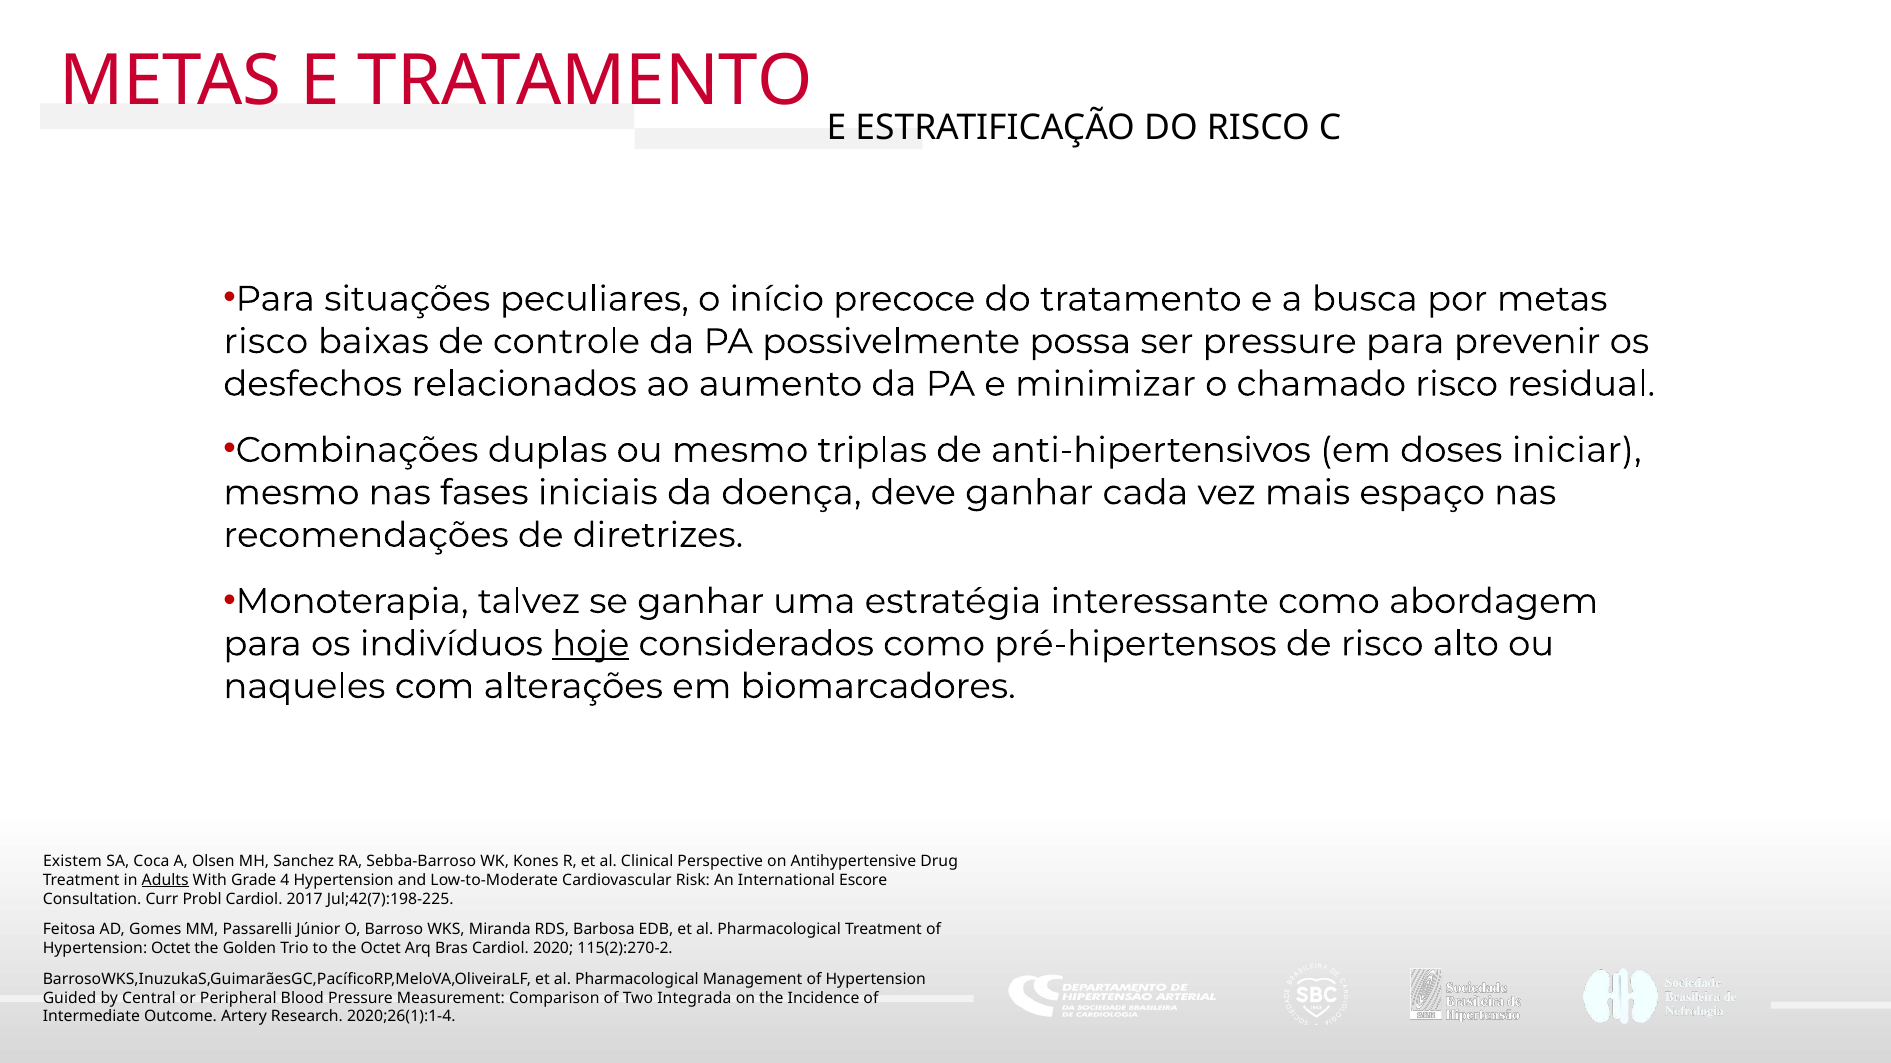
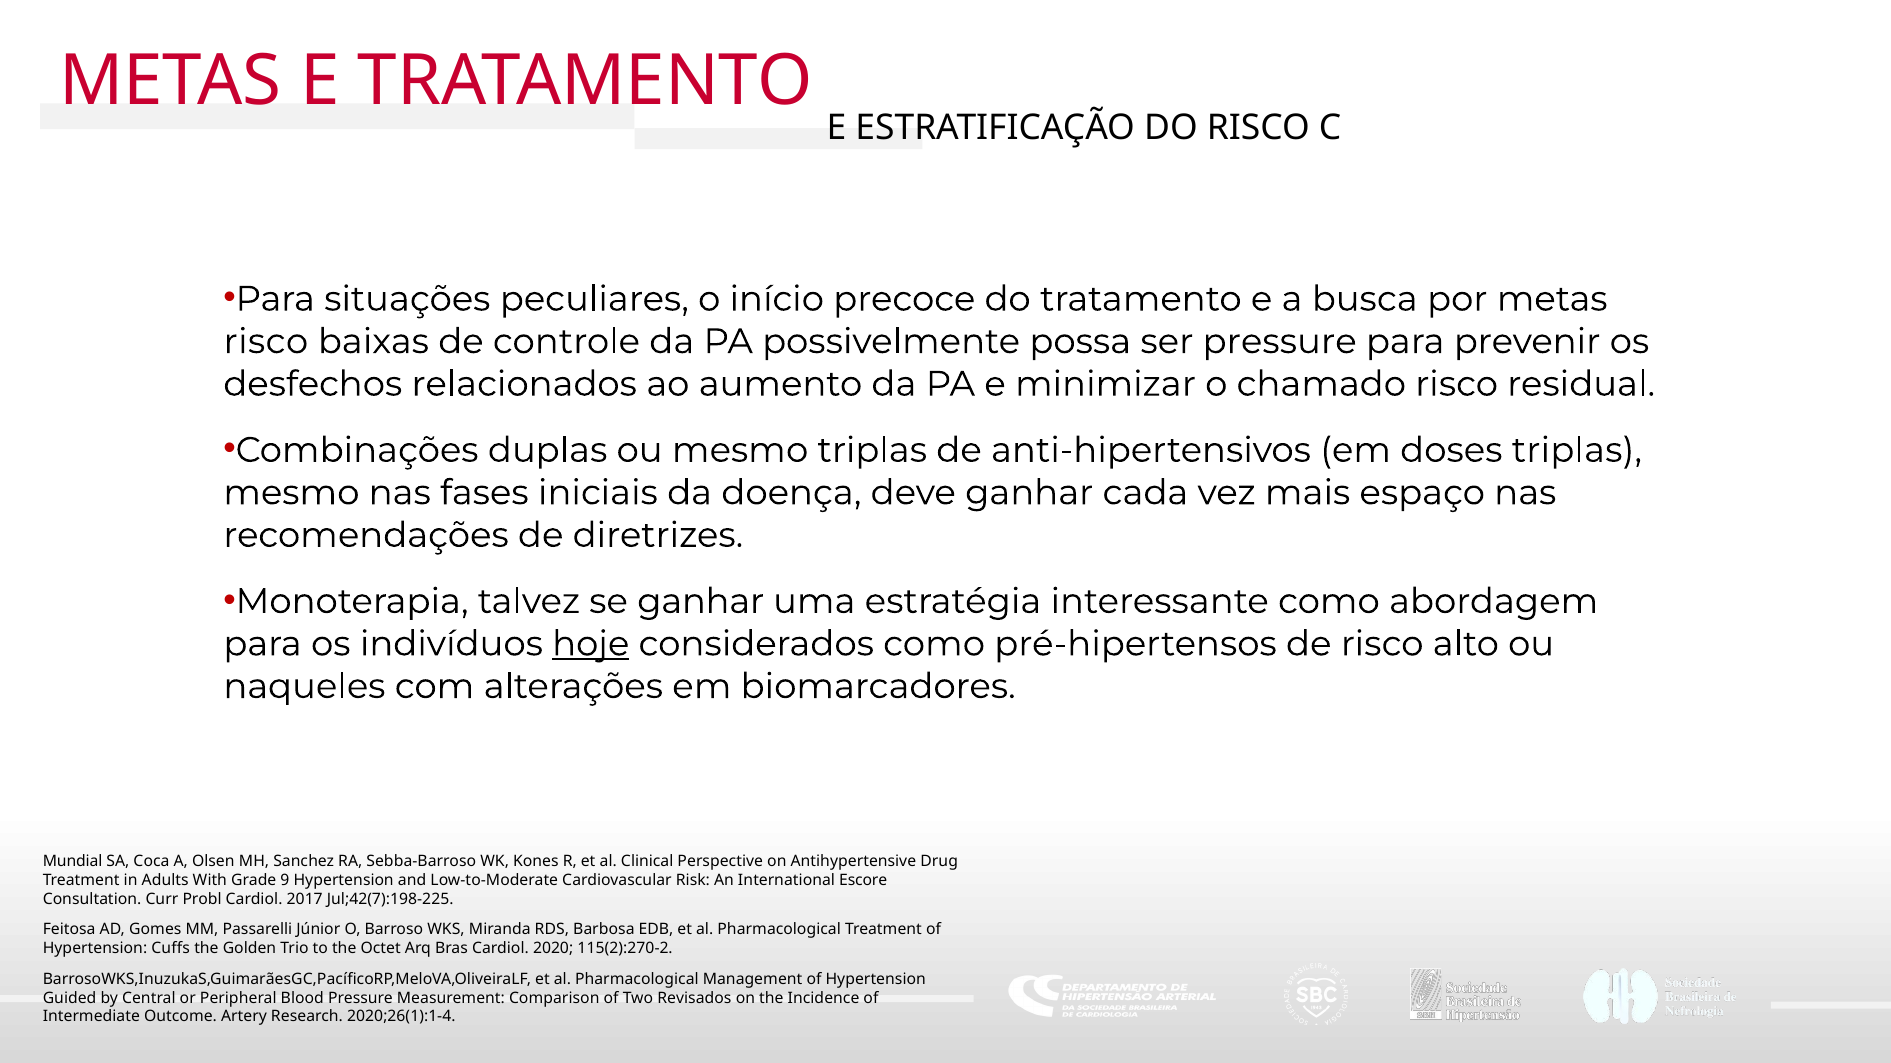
doses iniciar: iniciar -> triplas (1577, 450)
Existem: Existem -> Mundial (73, 862)
Adults underline: present -> none (165, 881)
4: 4 -> 9 (285, 881)
Hypertension Octet: Octet -> Cuffs (171, 949)
Integrada: Integrada -> Revisados (694, 999)
